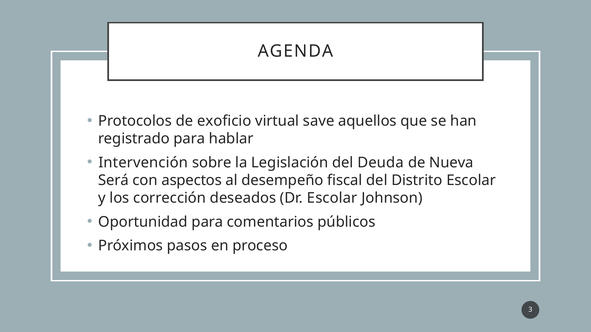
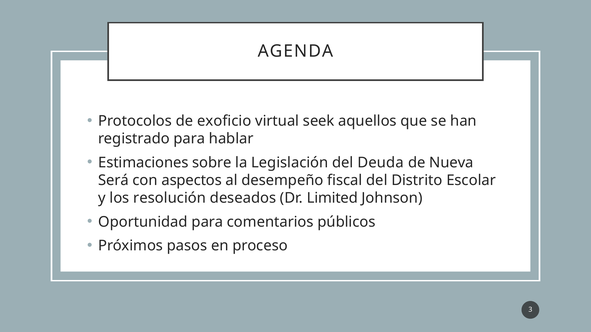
save: save -> seek (319, 121)
Intervención: Intervención -> Estimaciones (143, 163)
corrección: corrección -> resolución (170, 198)
Dr Escolar: Escolar -> Limited (332, 198)
